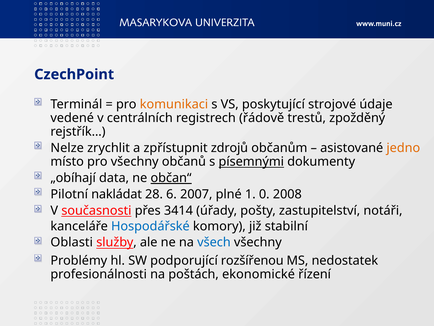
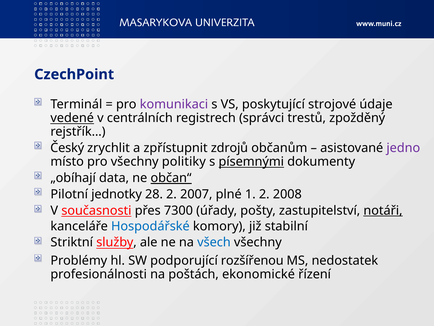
komunikaci colour: orange -> purple (174, 104)
vedené underline: none -> present (72, 118)
řádově: řádově -> správci (262, 118)
Nelze: Nelze -> Český (67, 148)
jedno colour: orange -> purple (403, 148)
občanů: občanů -> politiky (184, 162)
nakládat: nakládat -> jednotky (117, 194)
28 6: 6 -> 2 (171, 194)
1 0: 0 -> 2 (264, 194)
3414: 3414 -> 7300 (178, 210)
notáři underline: none -> present (383, 210)
Oblasti: Oblasti -> Striktní (72, 242)
